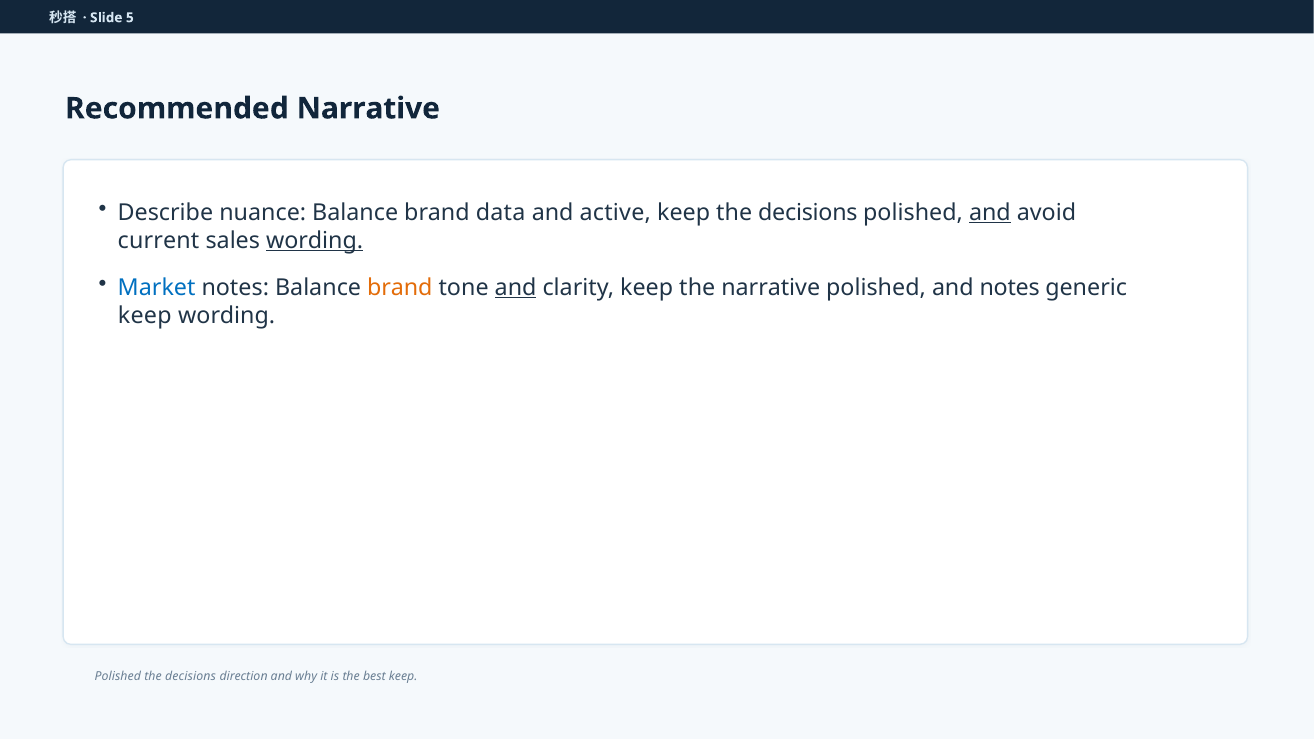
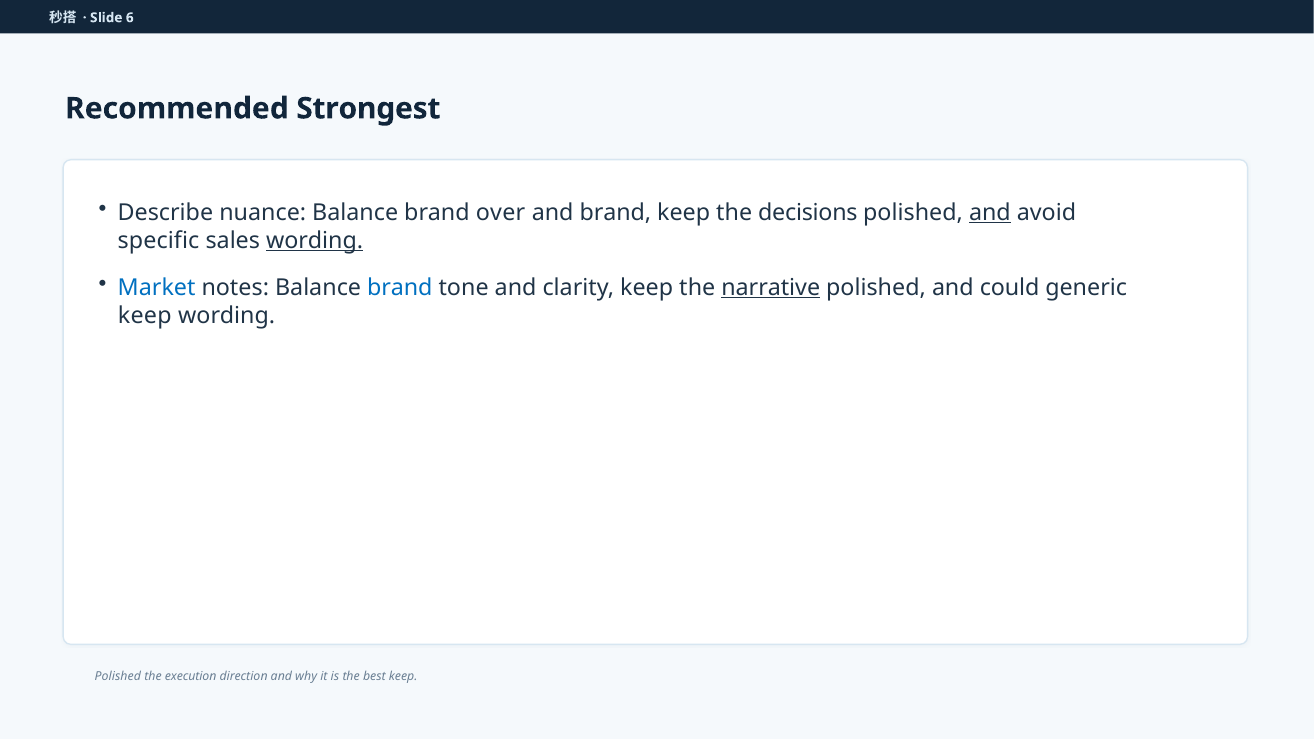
5: 5 -> 6 (130, 18)
Recommended Narrative: Narrative -> Strongest (368, 109)
data: data -> over (501, 213)
and active: active -> brand (615, 213)
current: current -> specific (159, 241)
brand colour: orange -> blue (400, 288)
and underline: present -> none (516, 288)
narrative underline: none -> present (771, 288)
and notes: notes -> could (1010, 288)
decisions: decisions -> execution (191, 677)
